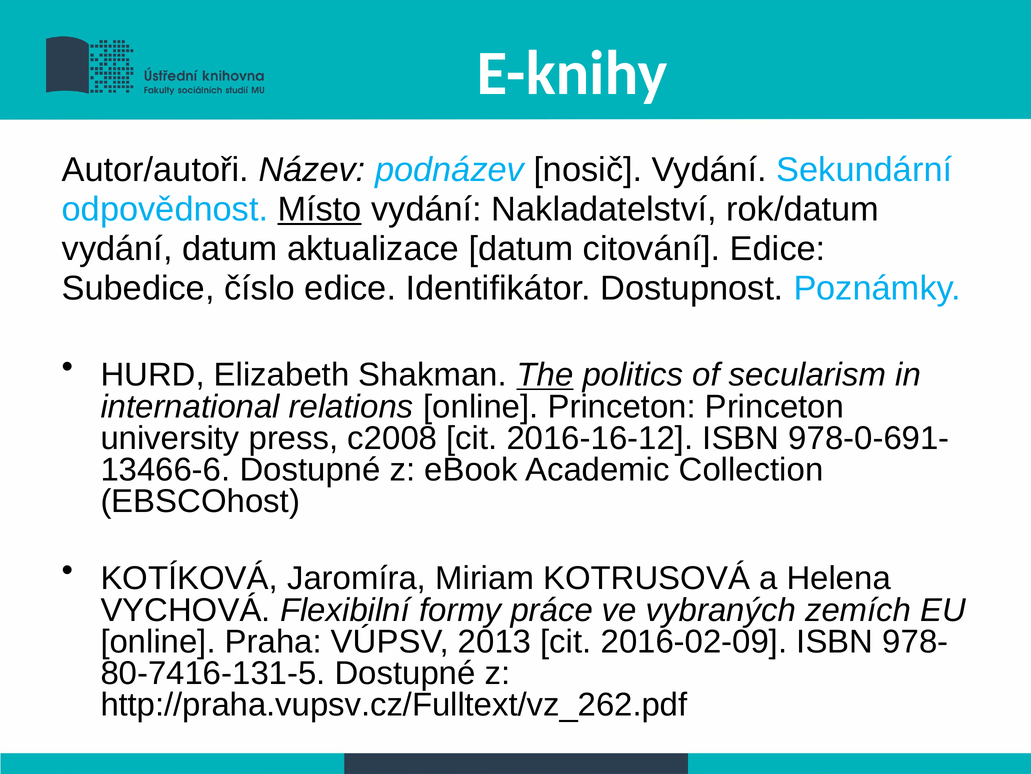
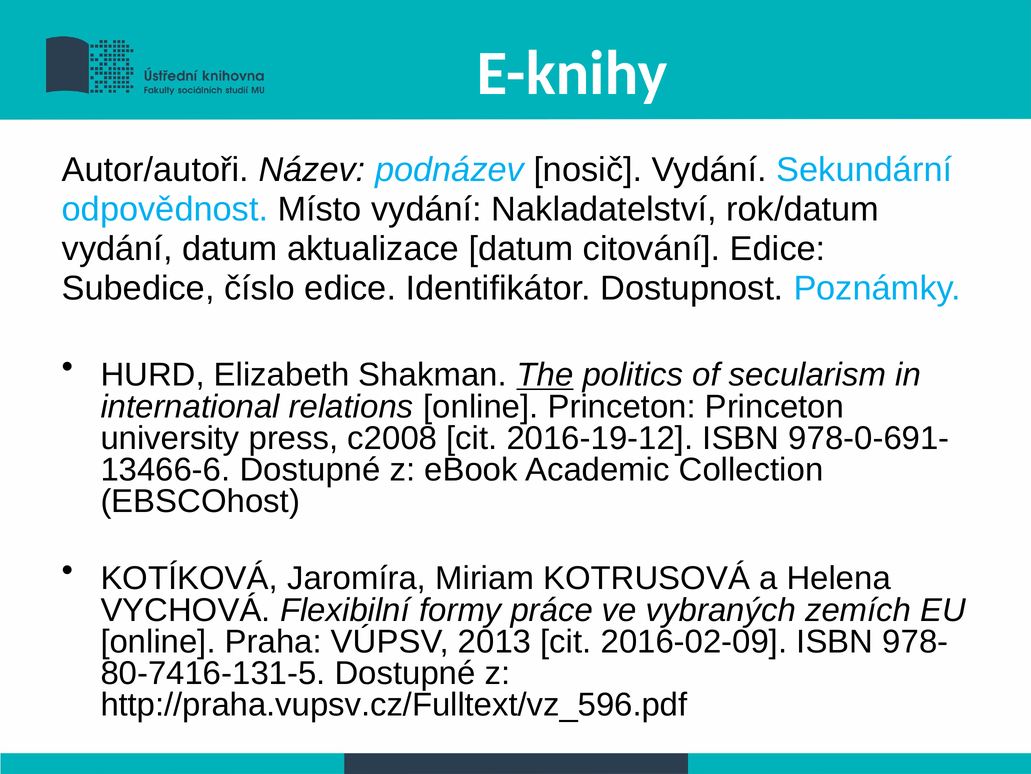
Místo underline: present -> none (320, 209)
2016-16-12: 2016-16-12 -> 2016-19-12 (600, 438)
http://praha.vupsv.cz/Fulltext/vz_262.pdf: http://praha.vupsv.cz/Fulltext/vz_262.pdf -> http://praha.vupsv.cz/Fulltext/vz_596.pdf (394, 704)
